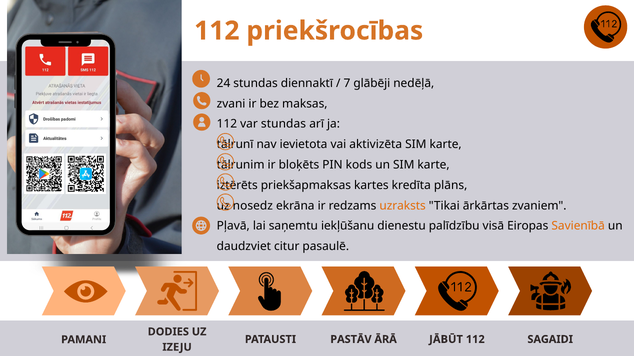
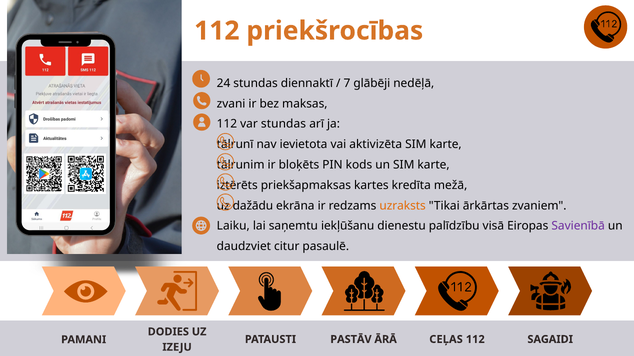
plāns: plāns -> mežā (451, 186)
nosedz: nosedz -> dažādu (253, 206)
Pļavā: Pļavā -> Laiku (233, 226)
Savienībā colour: orange -> purple (578, 226)
JĀBŪT: JĀBŪT -> CEĻAS (446, 340)
